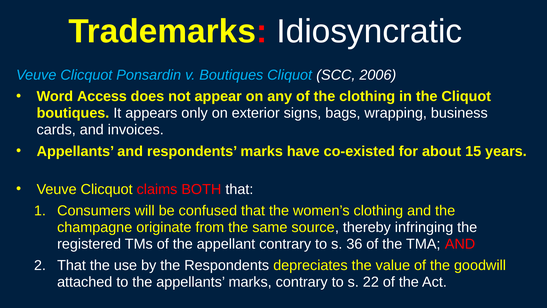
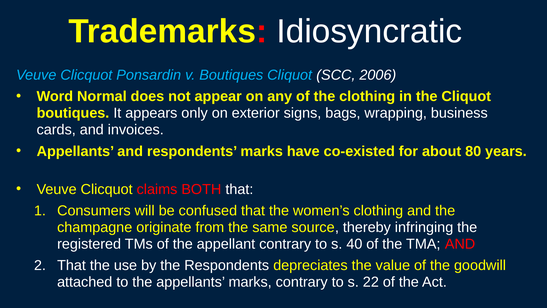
Access: Access -> Normal (102, 96)
15: 15 -> 80 (473, 151)
36: 36 -> 40 (354, 244)
